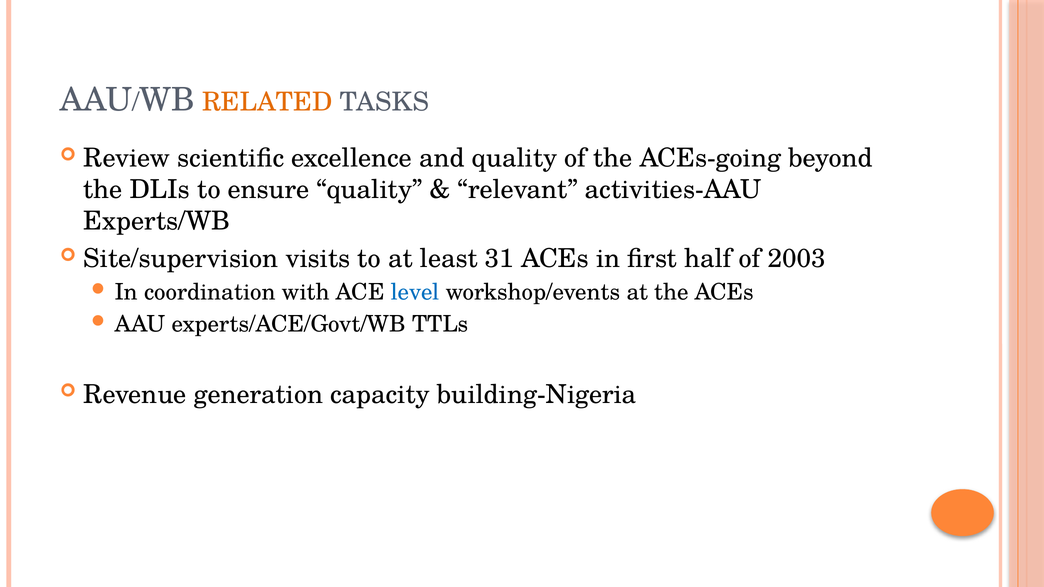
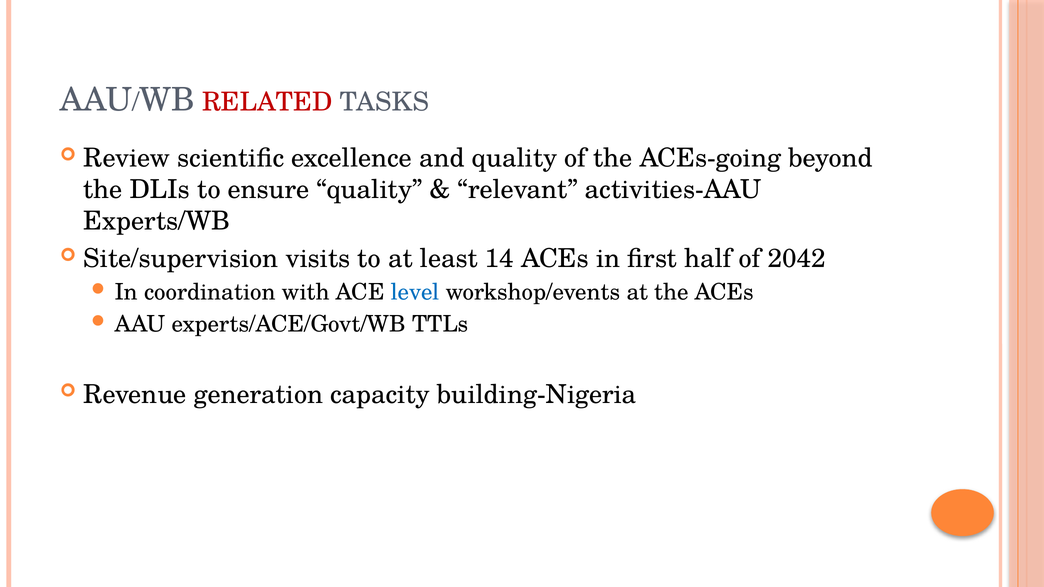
RELATED colour: orange -> red (267, 102)
31: 31 -> 14 (499, 259)
2003: 2003 -> 2042 (797, 259)
